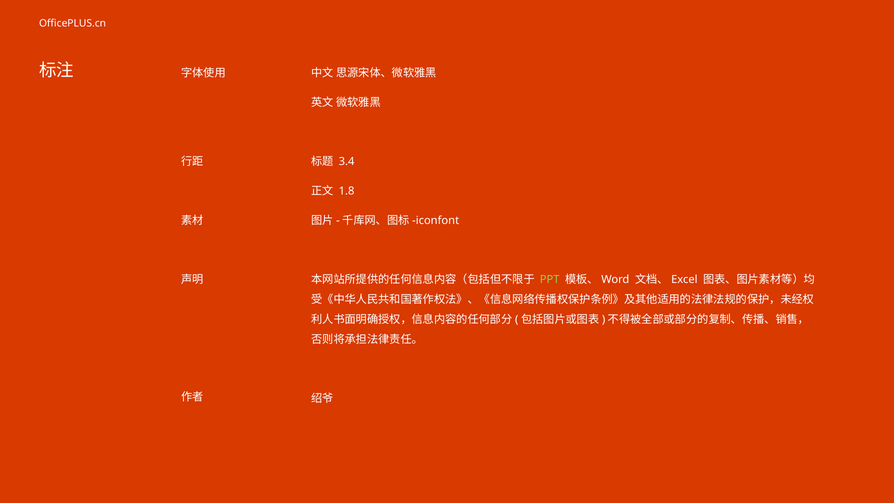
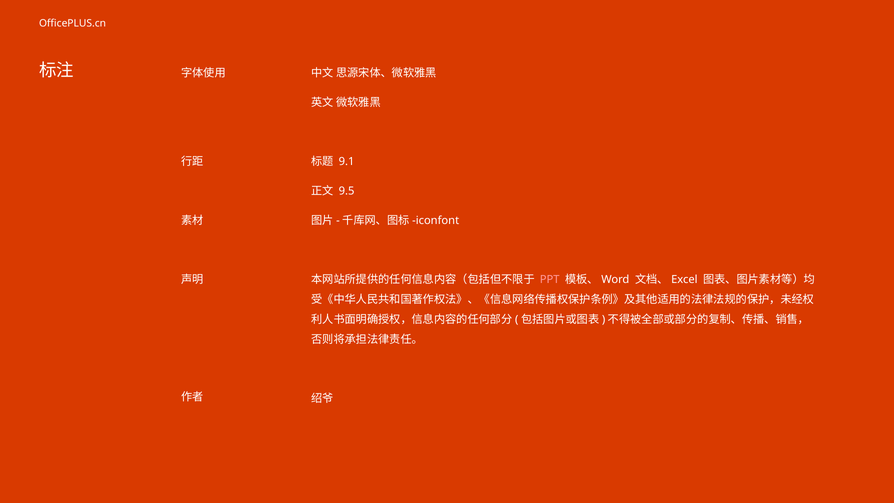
3.4: 3.4 -> 9.1 (347, 162)
1.8: 1.8 -> 9.5 (347, 191)
PPT colour: light green -> pink (550, 279)
